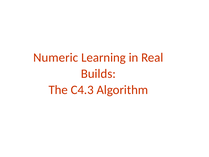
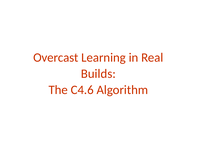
Numeric: Numeric -> Overcast (56, 57)
C4.3: C4.3 -> C4.6 (82, 90)
